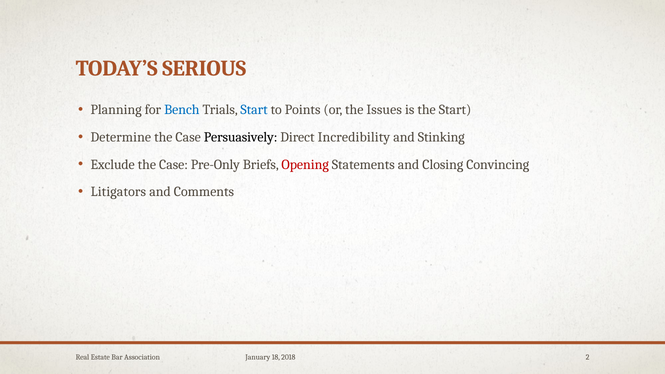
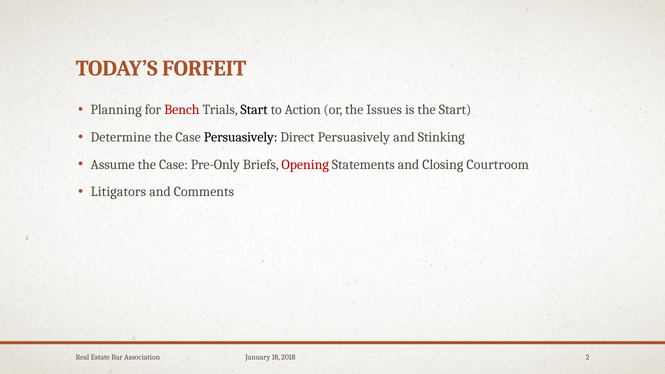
SERIOUS: SERIOUS -> FORFEIT (204, 68)
Bench colour: blue -> red (182, 110)
Start colour: blue -> black (254, 110)
Points: Points -> Action (303, 110)
Direct Incredibility: Incredibility -> Persuasively (354, 137)
Exclude: Exclude -> Assume (113, 165)
Convincing: Convincing -> Courtroom (498, 165)
